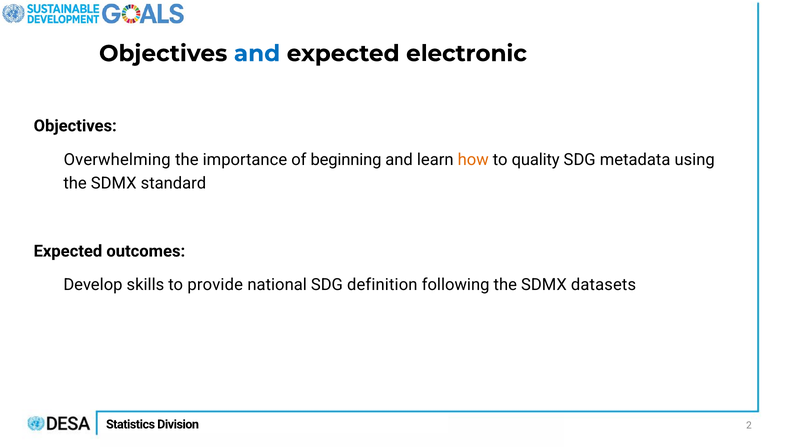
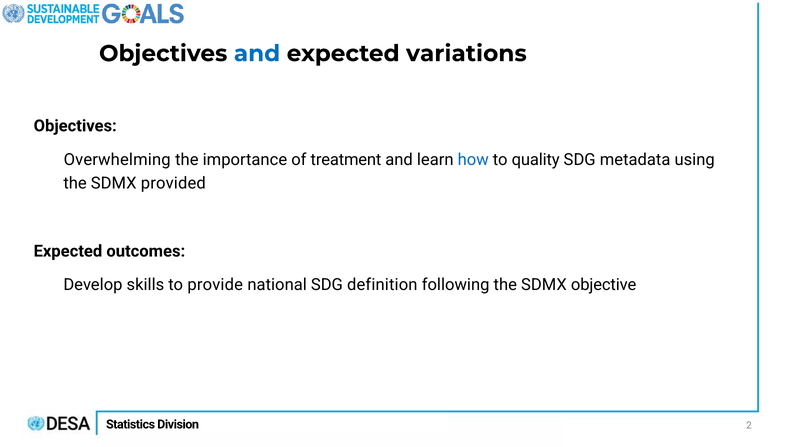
electronic: electronic -> variations (466, 54)
beginning: beginning -> treatment (346, 160)
how colour: orange -> blue (473, 160)
standard: standard -> provided (173, 184)
datasets: datasets -> objective (604, 285)
